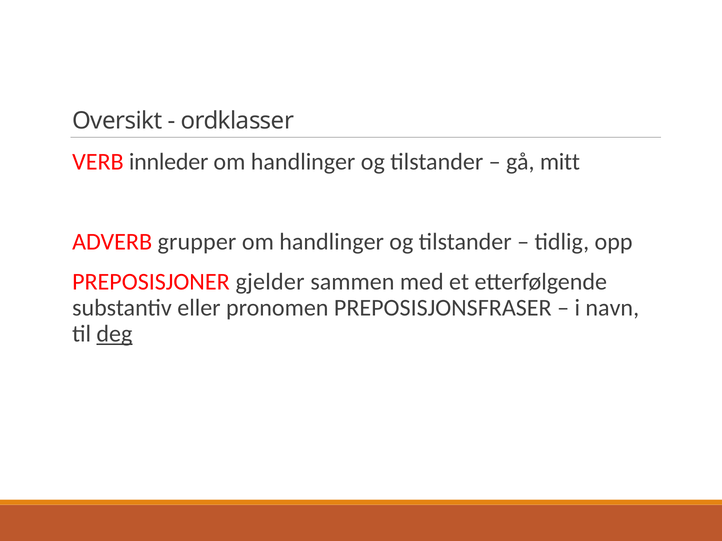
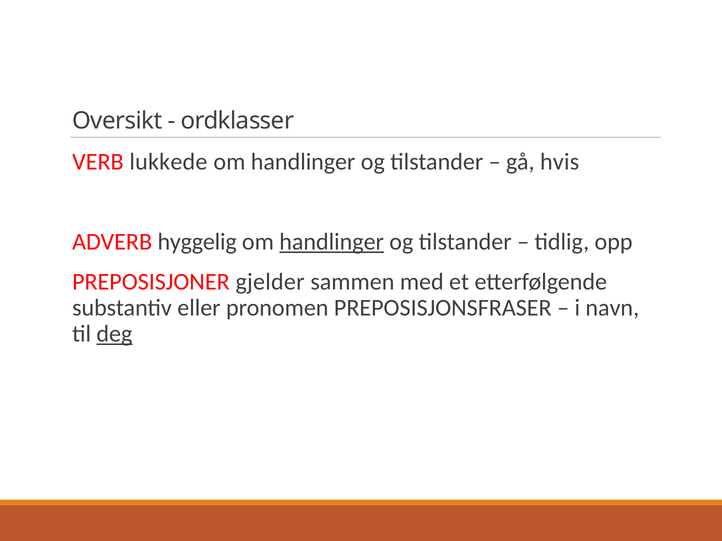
innleder: innleder -> lukkede (168, 162)
mitt: mitt -> hvis (560, 162)
grupper: grupper -> hyggelig (197, 242)
handlinger underline: none -> present (332, 242)
